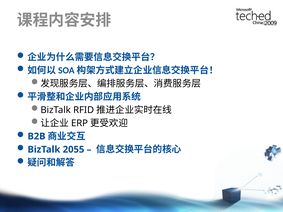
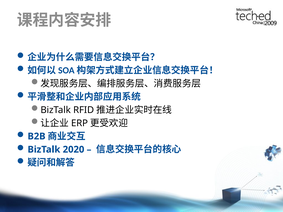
2055: 2055 -> 2020 (74, 150)
